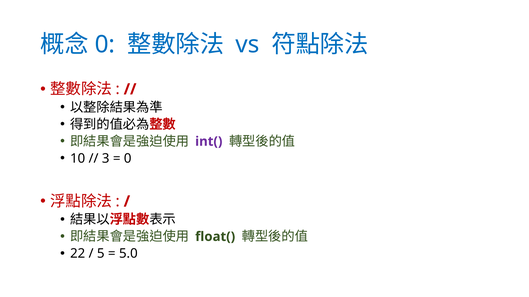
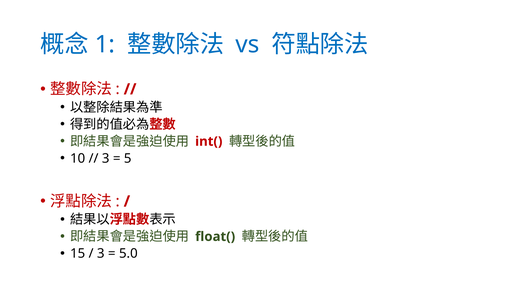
0: 0 -> 1 (105, 44)
int( colour: purple -> red (209, 142)
0: 0 -> 5 (128, 159)
22: 22 -> 15 (78, 254)
5: 5 -> 3 (101, 254)
